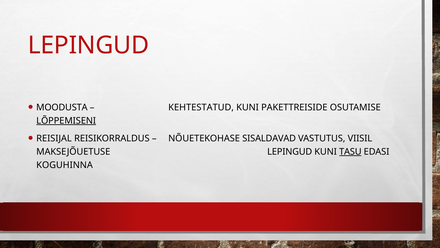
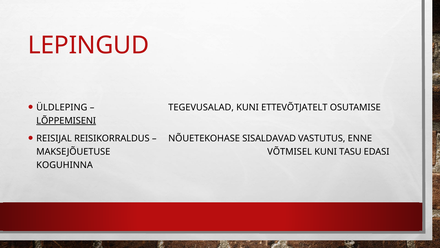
MOODUSTA: MOODUSTA -> ÜLDLEPING (62, 107)
KEHTESTATUD: KEHTESTATUD -> TEGEVUSALAD (201, 107)
PAKETTREISIDE: PAKETTREISIDE -> ETTEVÕTJATELT (294, 107)
VIISIL: VIISIL -> ENNE (360, 138)
MAKSEJÕUETUSE LEPINGUD: LEPINGUD -> VÕTMISEL (290, 151)
TASU underline: present -> none (350, 151)
